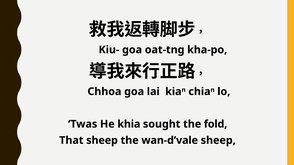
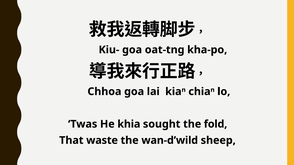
That sheep: sheep -> waste (102, 141)
wan-d’vale: wan-d’vale -> wan-d’wild (170, 141)
